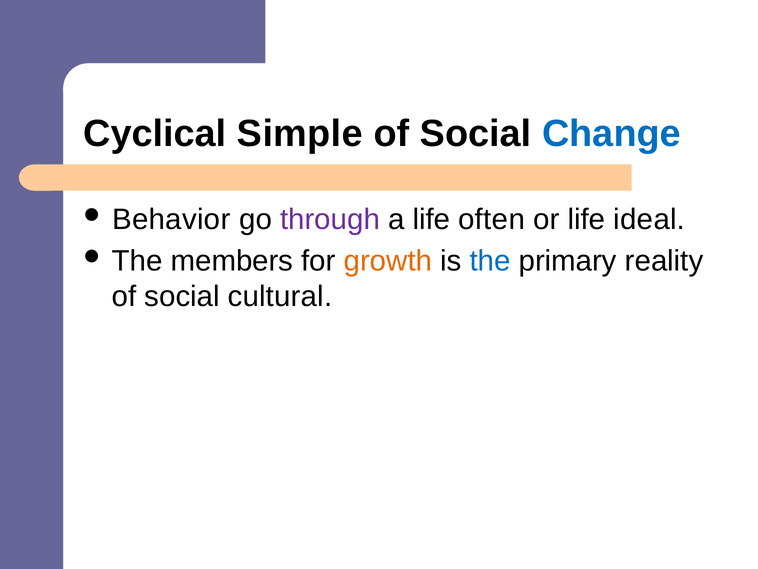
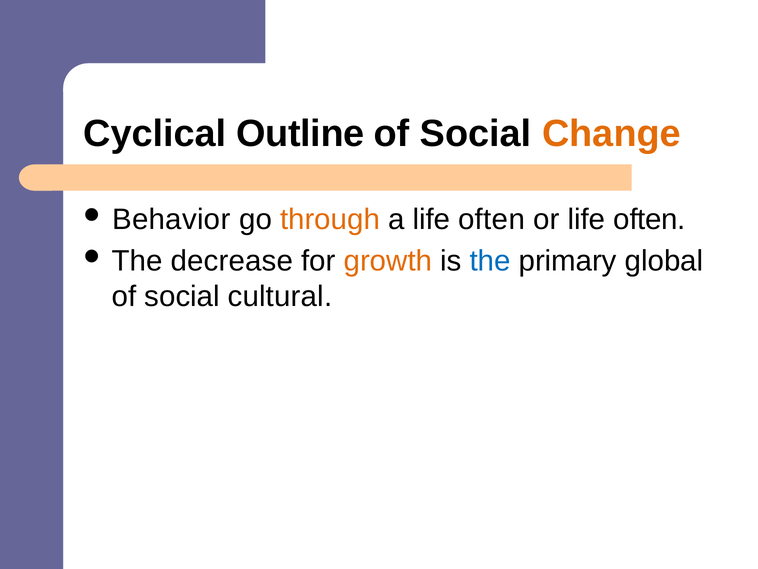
Simple: Simple -> Outline (300, 133)
Change colour: blue -> orange (611, 133)
through colour: purple -> orange (330, 219)
or life ideal: ideal -> often (650, 219)
members: members -> decrease (232, 261)
reality: reality -> global (664, 261)
